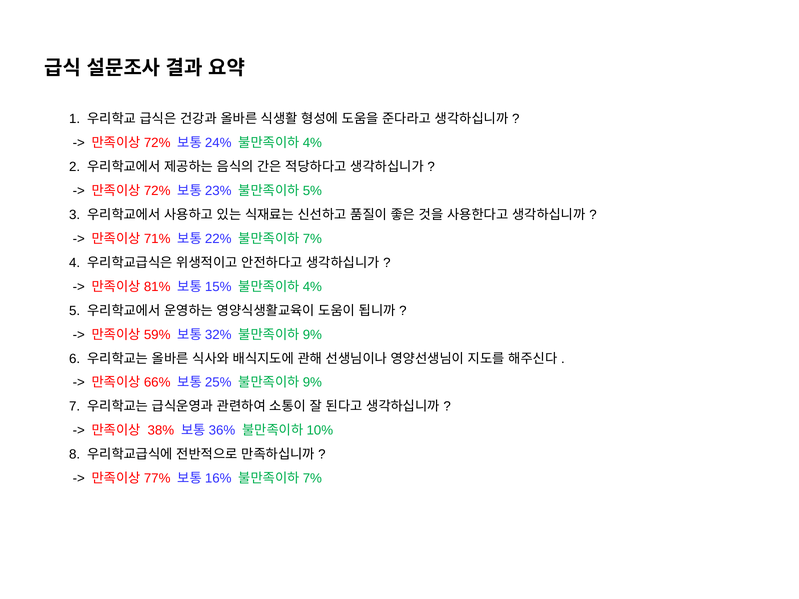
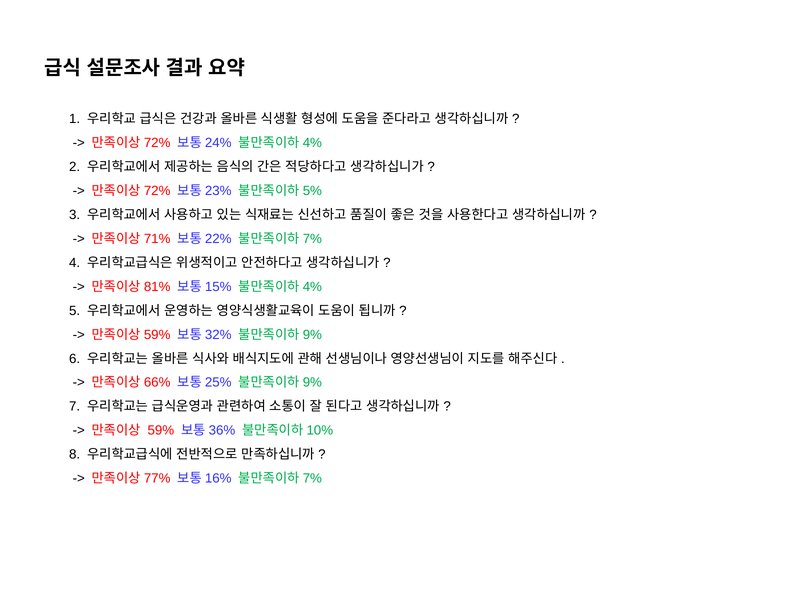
38%: 38% -> 59% (161, 431)
